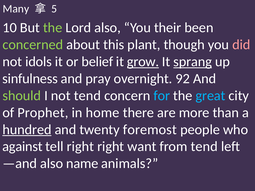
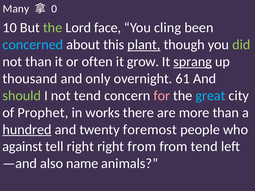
5: 5 -> 0 (54, 9)
Lord also: also -> face (108, 28)
their: their -> cling (168, 28)
concerned colour: light green -> light blue (33, 45)
plant underline: none -> present (144, 45)
did colour: pink -> light green (241, 45)
not idols: idols -> than (39, 62)
belief: belief -> often (97, 62)
grow underline: present -> none (143, 62)
sinfulness: sinfulness -> thousand (30, 79)
pray: pray -> only (98, 79)
92: 92 -> 61 (183, 79)
for colour: light blue -> pink (162, 96)
home: home -> works (103, 113)
right want: want -> from (142, 147)
